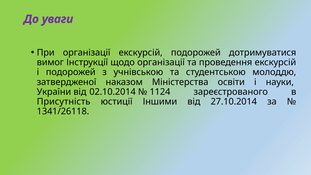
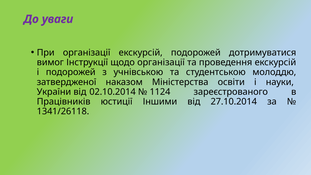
Присутність: Присутність -> Працівників (64, 102)
